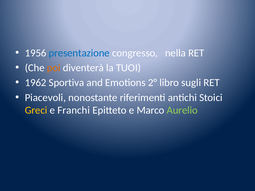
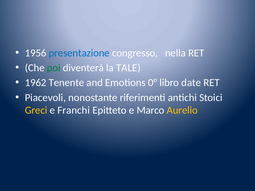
poi colour: orange -> green (54, 68)
TUOI: TUOI -> TALE (128, 68)
Sportiva: Sportiva -> Tenente (66, 83)
2°: 2° -> 0° (153, 83)
sugli: sugli -> date (191, 83)
Aurelio colour: light green -> yellow (182, 110)
